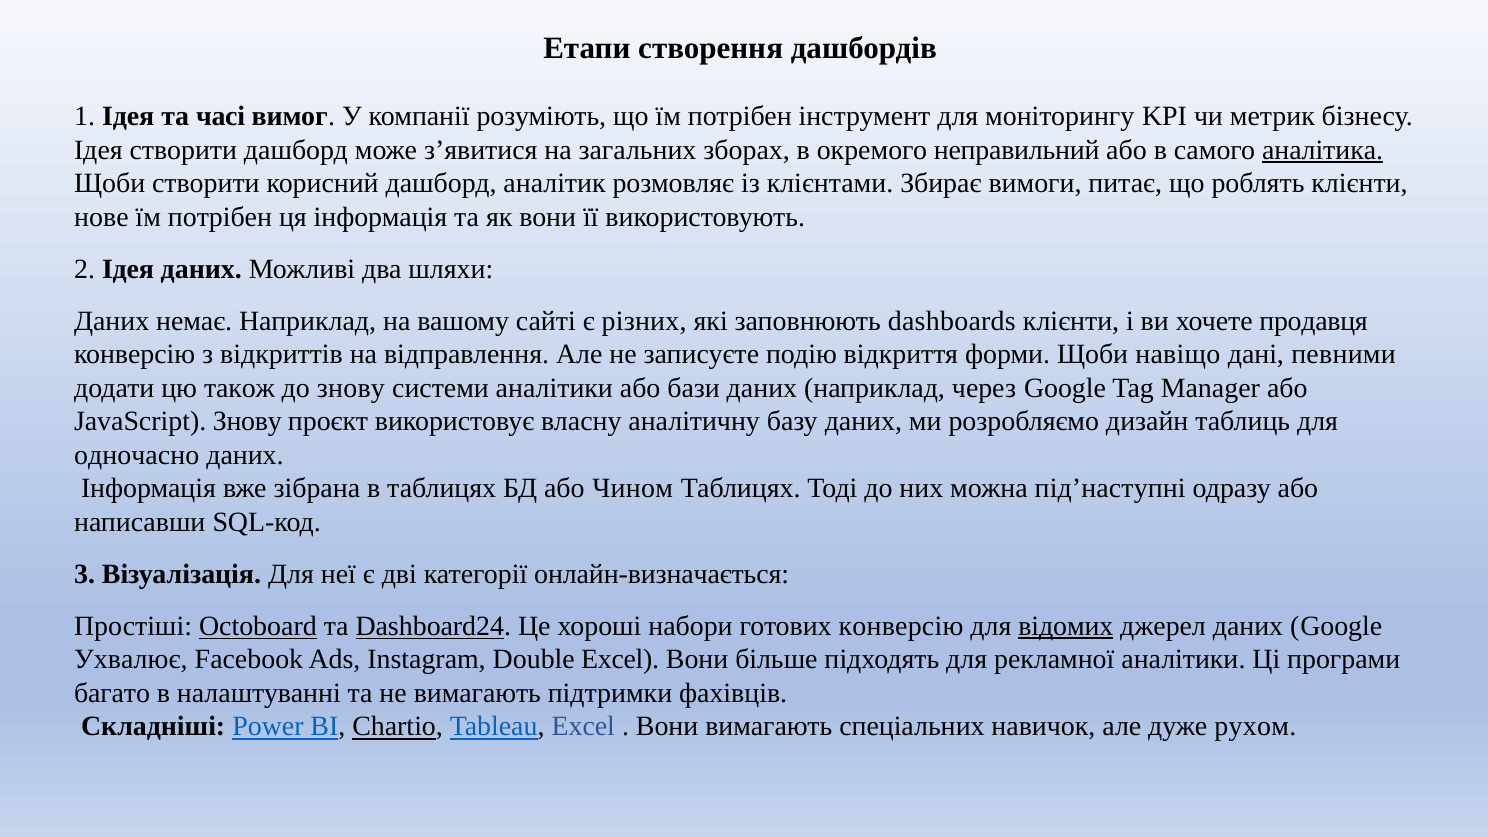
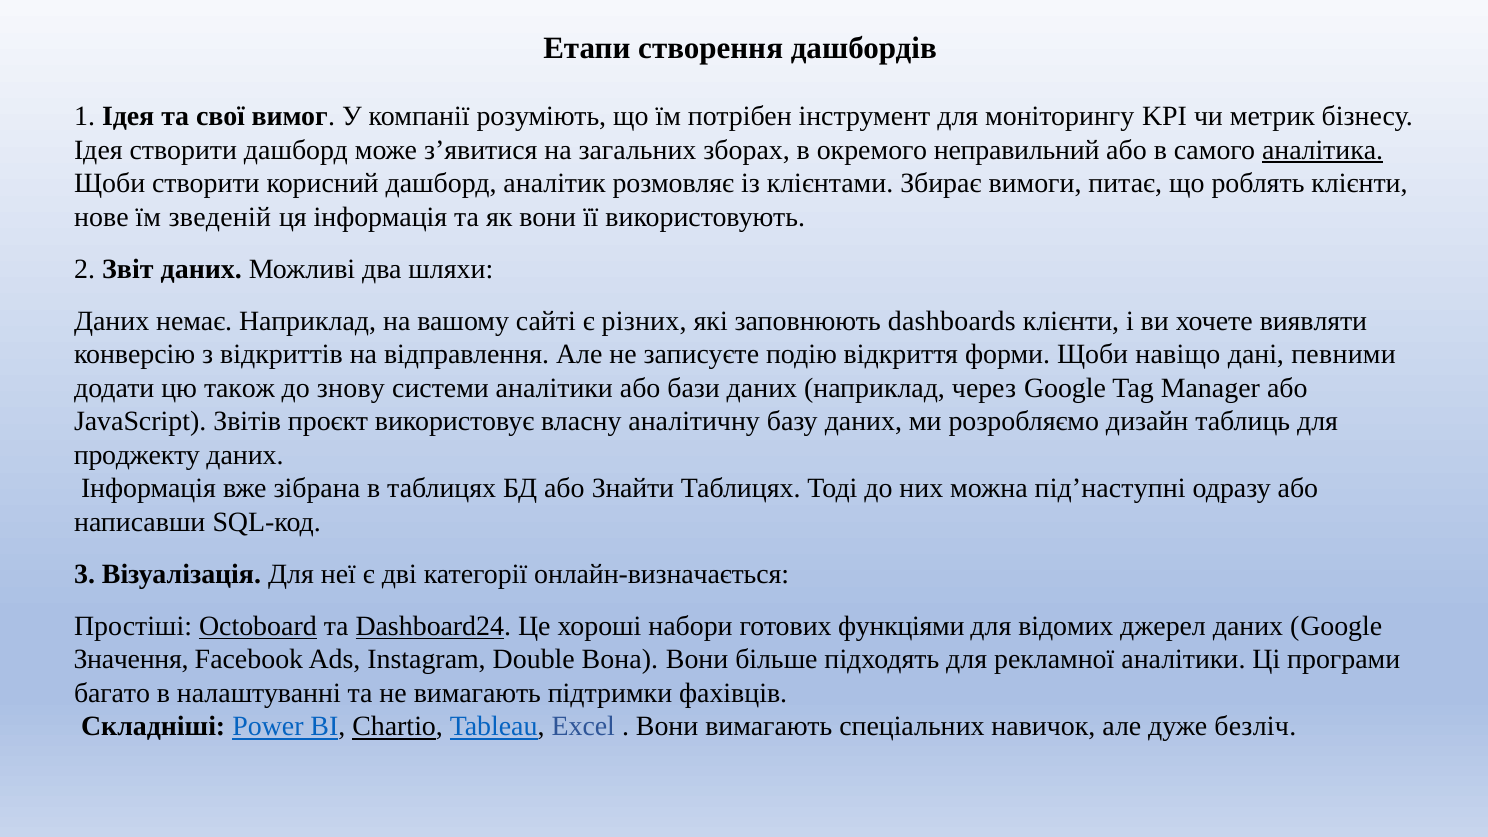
часі: часі -> свої (220, 117)
потрібен: потрібен -> зведеній (220, 217)
2 Ідея: Ідея -> Звіт (128, 269)
продавця: продавця -> виявляти (1313, 321)
JavaScript Знову: Знову -> Звітів (247, 422)
одночасно: одночасно -> проджекту (137, 455)
Чином: Чином -> Знайти (633, 489)
готових конверсію: конверсію -> функціями (901, 626)
відомих underline: present -> none (1066, 626)
Ухвалює: Ухвалює -> Значення (131, 660)
Double Excel: Excel -> Вона (620, 660)
рухом: рухом -> безліч (1255, 727)
